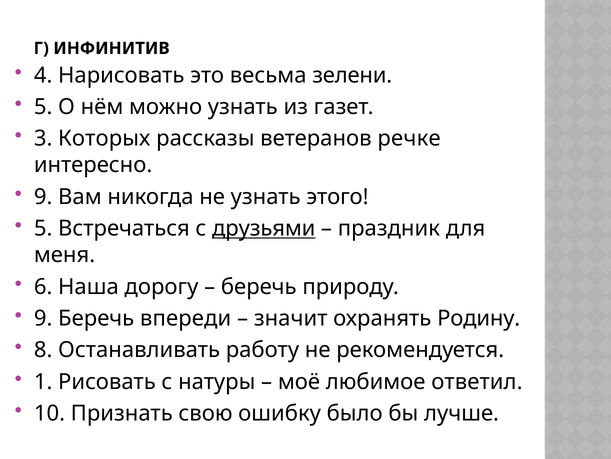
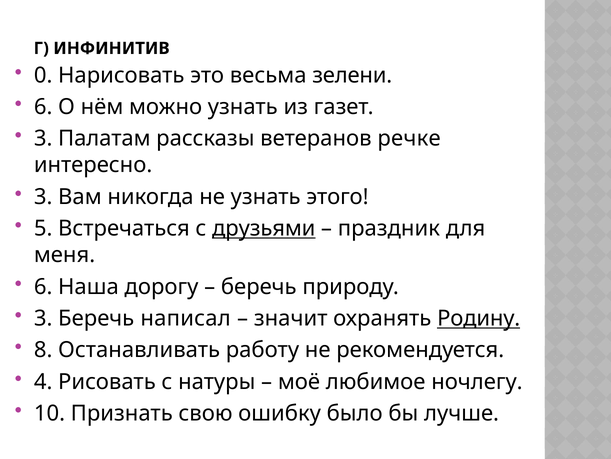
4: 4 -> 0 (43, 75)
5: 5 -> 6 (43, 107)
Которых: Которых -> Палатам (104, 138)
9: 9 -> 3 (43, 197)
9: 9 -> 3 (43, 318)
впереди: впереди -> написал (186, 318)
Родину underline: none -> present (479, 318)
1: 1 -> 4 (43, 381)
ответил: ответил -> ночлегу (477, 381)
